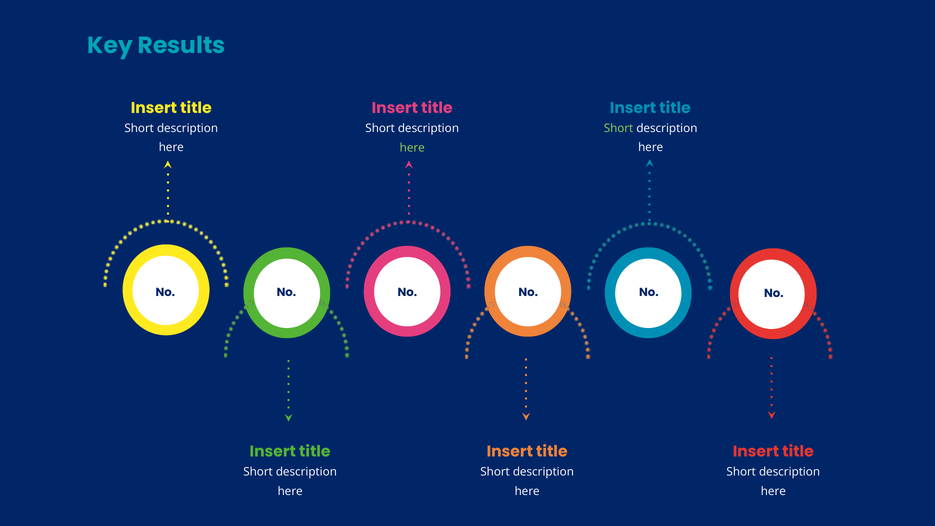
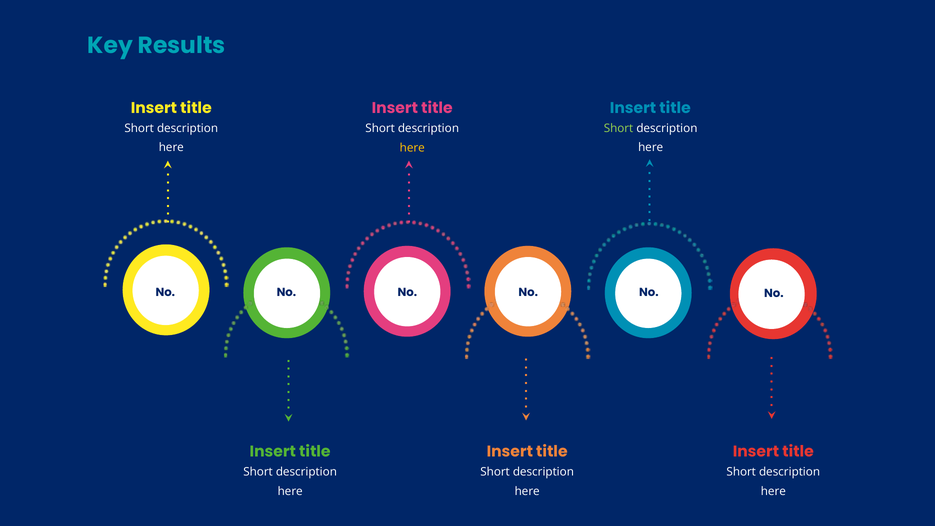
here colour: light green -> yellow (412, 148)
